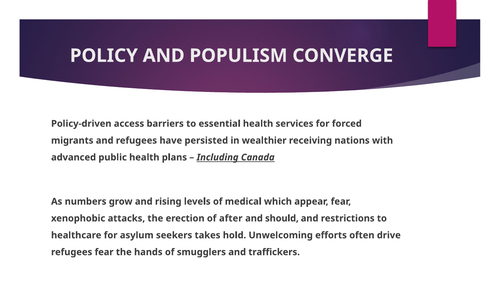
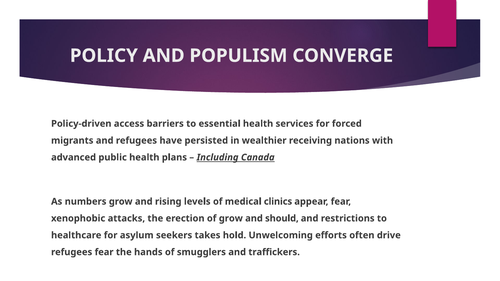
which: which -> clinics (278, 202)
of after: after -> grow (231, 219)
